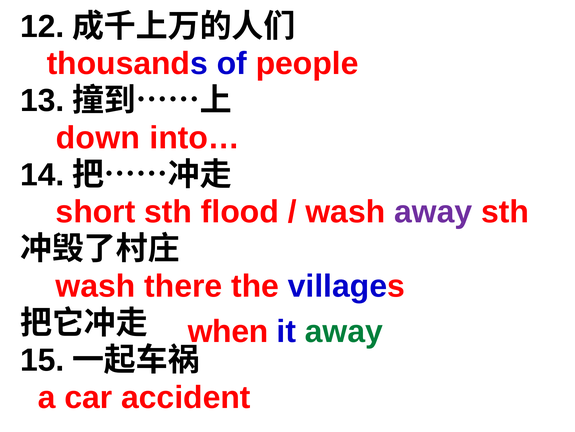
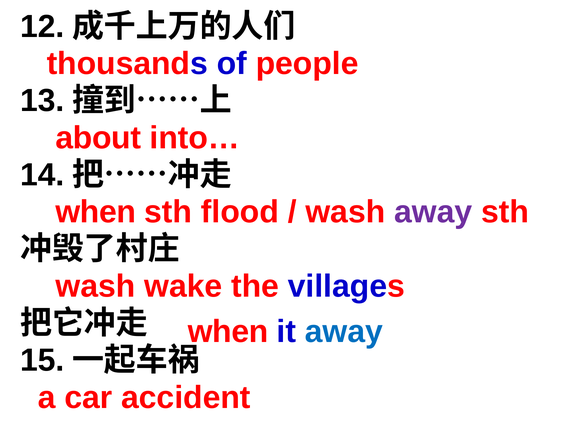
down: down -> about (98, 138)
short: short -> when (96, 212)
there: there -> wake (183, 286)
away colour: green -> blue (344, 331)
